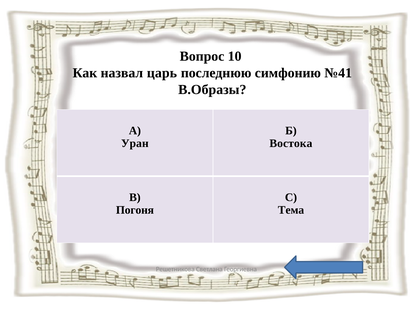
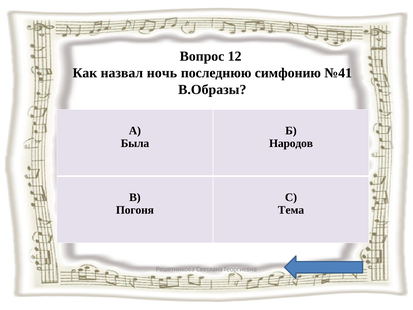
10: 10 -> 12 (235, 56)
царь: царь -> ночь (162, 73)
Уран: Уран -> Была (135, 143)
Востока: Востока -> Народов (291, 143)
